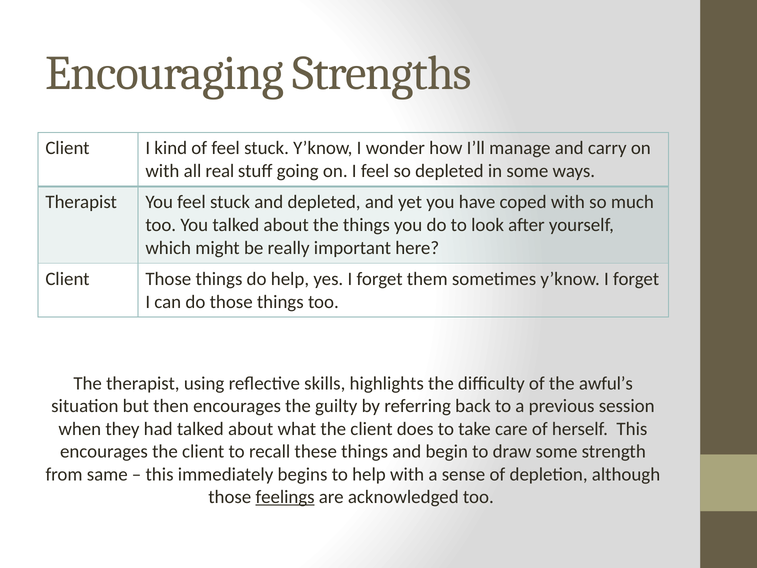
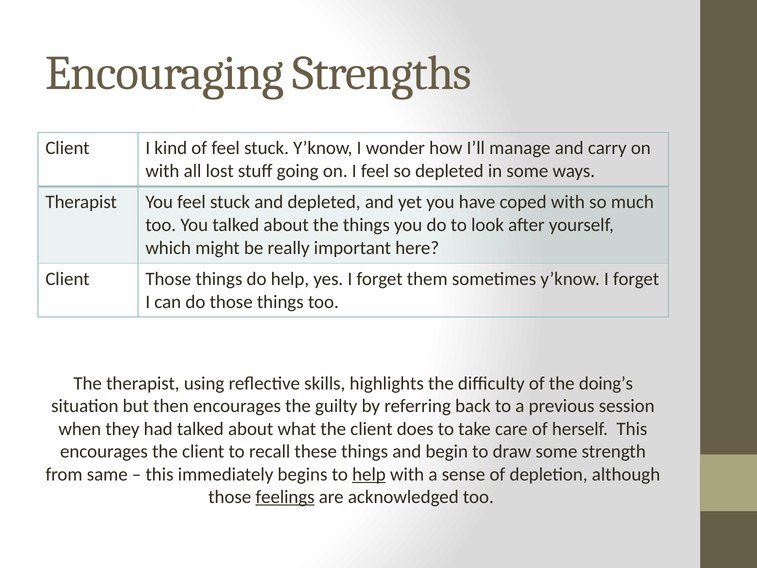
real: real -> lost (220, 171)
awful’s: awful’s -> doing’s (606, 383)
help underline: none -> present (369, 474)
